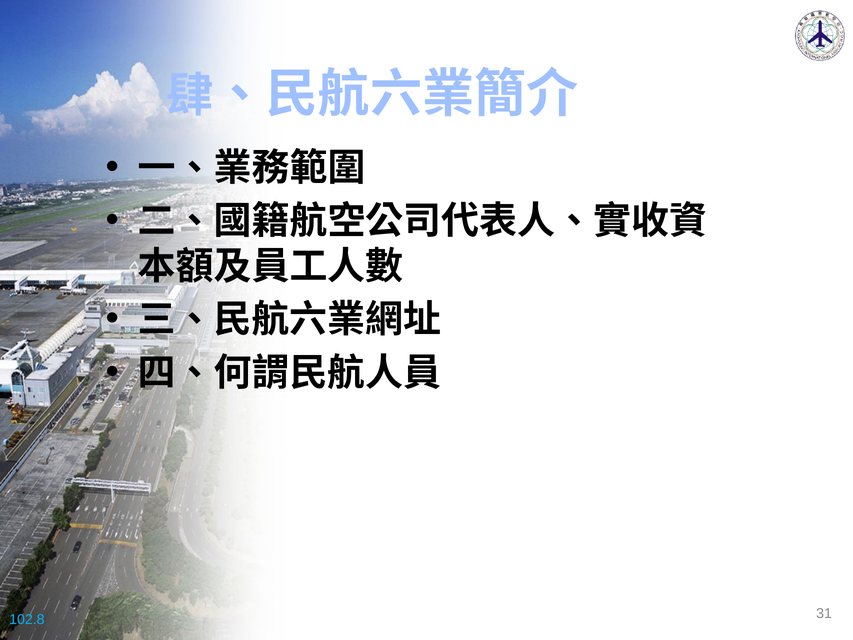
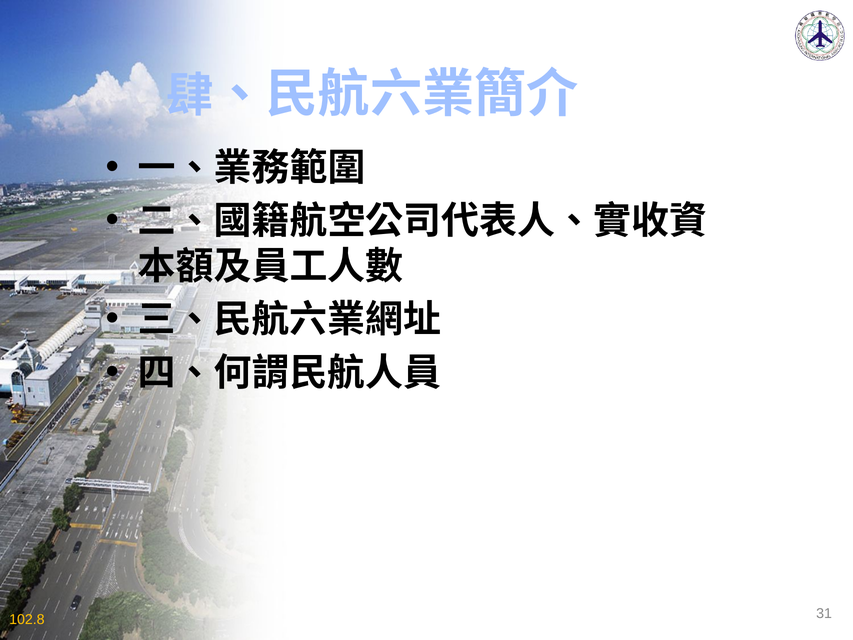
102.8 colour: light blue -> yellow (27, 620)
